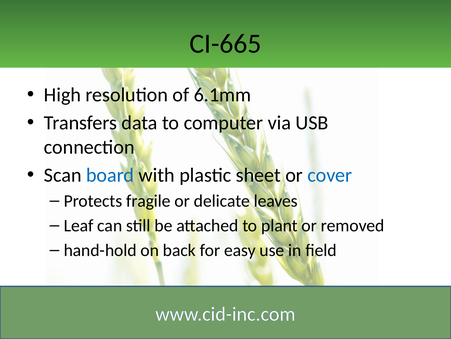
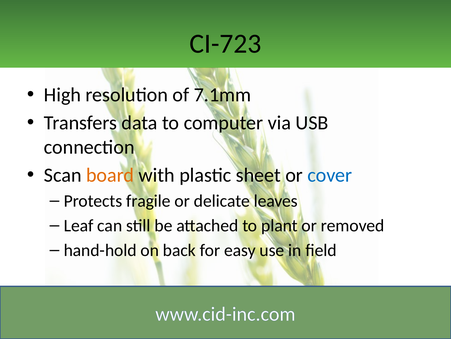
CI-665: CI-665 -> CI-723 (225, 44)
6.1mm: 6.1mm -> 7.1mm (223, 95)
board colour: blue -> orange (110, 175)
